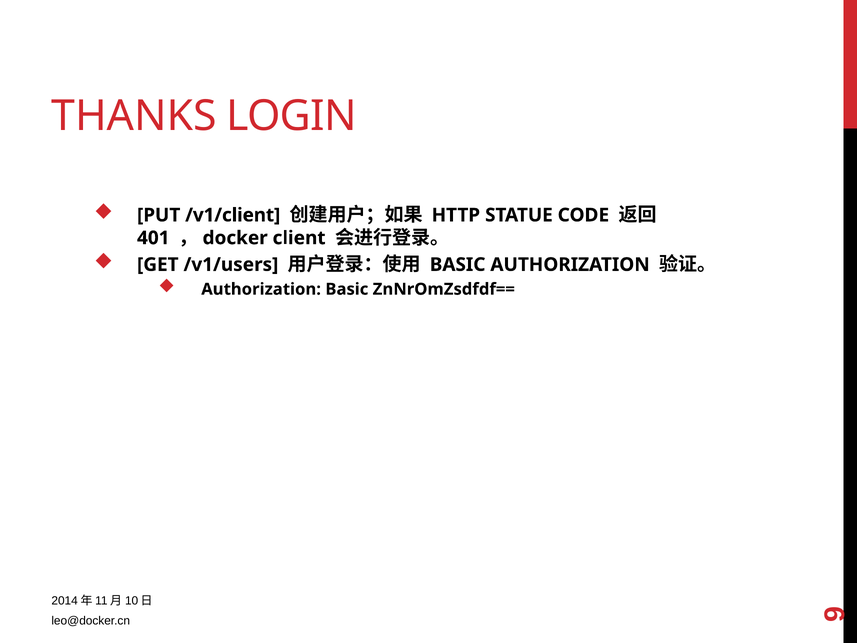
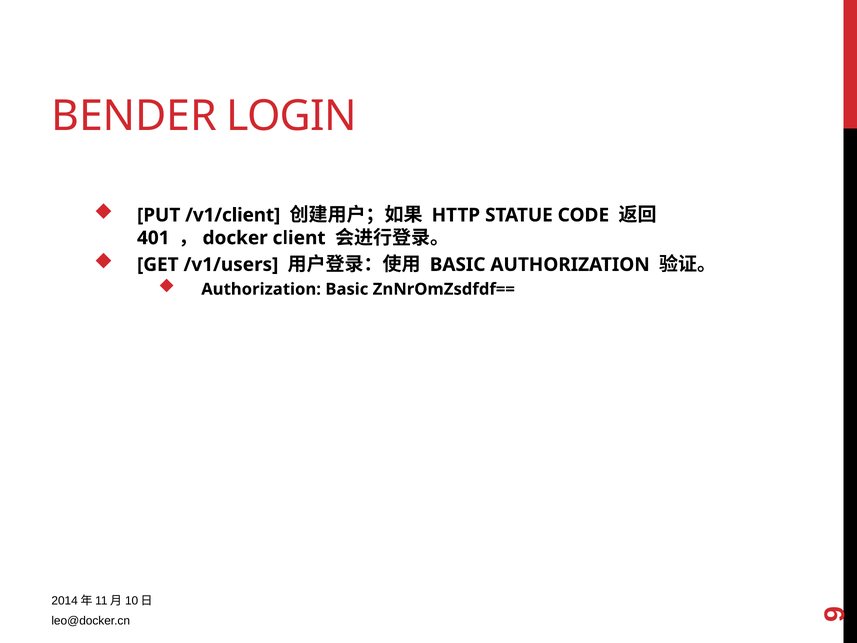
THANKS: THANKS -> BENDER (134, 116)
